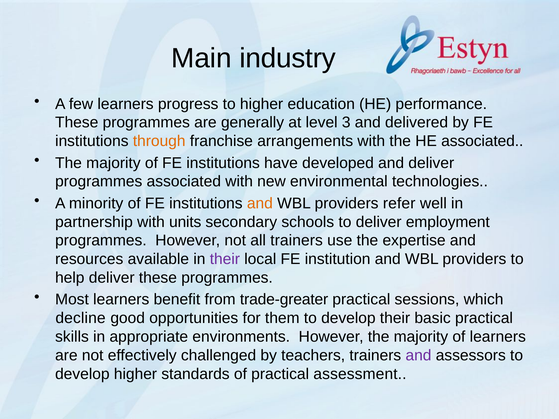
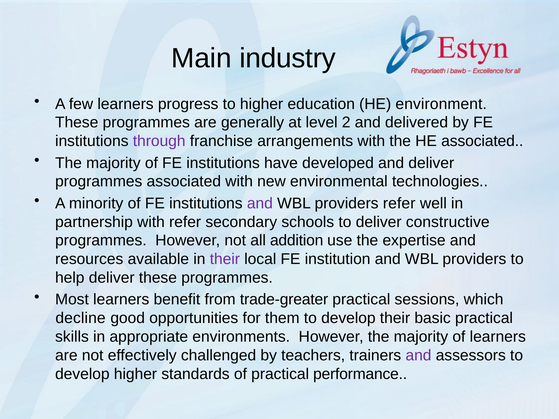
performance: performance -> environment (441, 104)
3: 3 -> 2 (346, 123)
through colour: orange -> purple (159, 141)
and colour: orange -> purple (260, 203)
with units: units -> refer (185, 222)
employment: employment -> constructive (448, 222)
all trainers: trainers -> addition (297, 241)
assessment: assessment -> performance (360, 374)
